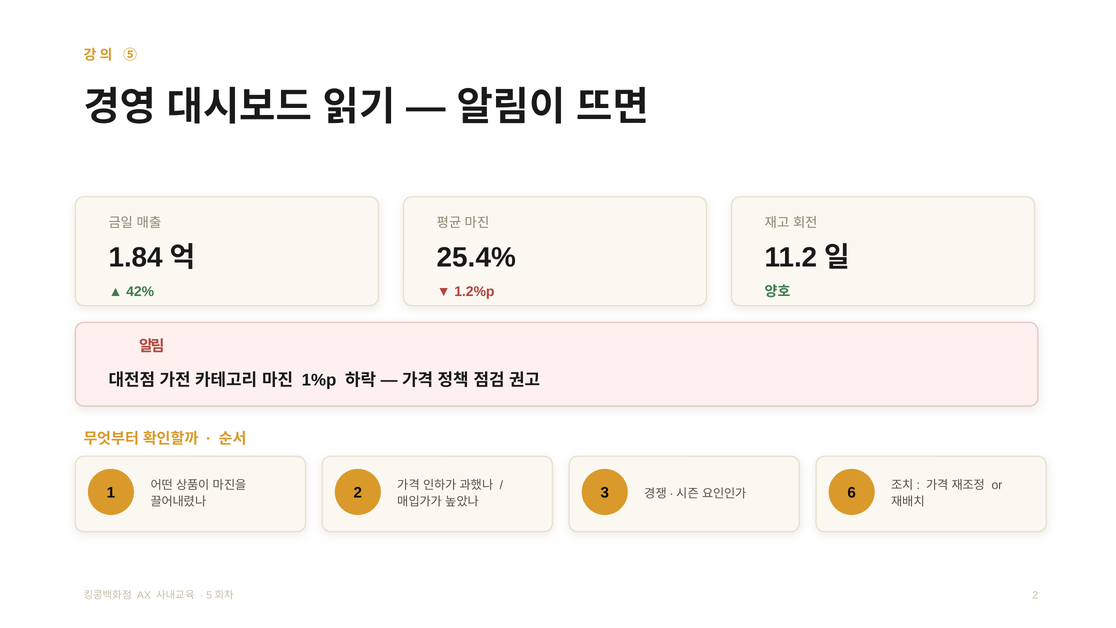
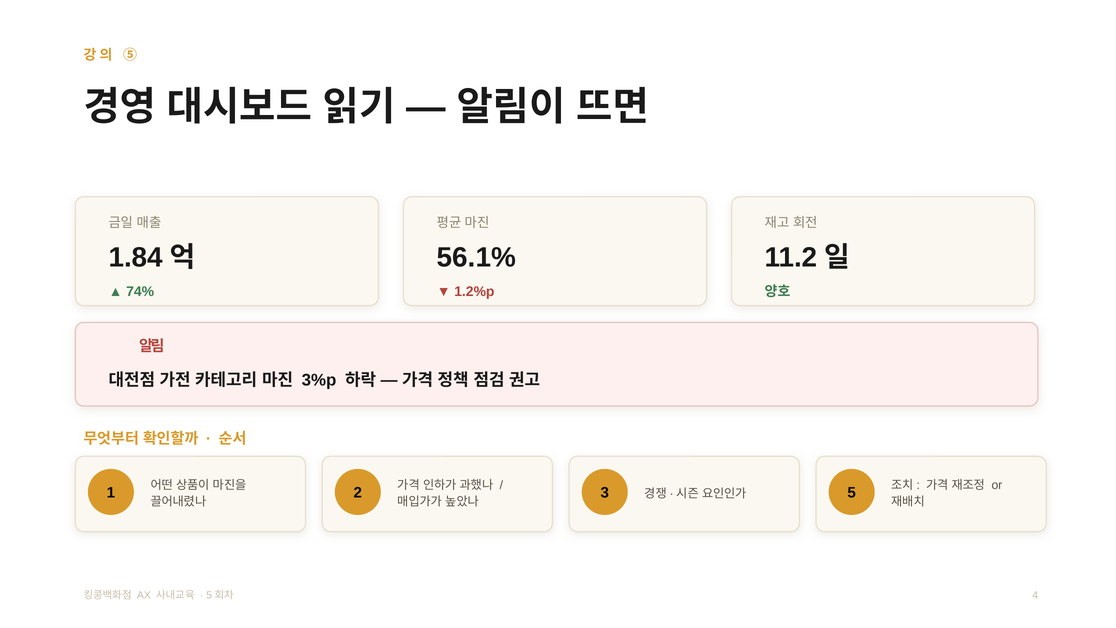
25.4%: 25.4% -> 56.1% (476, 258)
42%: 42% -> 74% (140, 291)
1%p: 1%p -> 3%p (319, 380)
6: 6 -> 5 (852, 493)
2: 2 -> 4 (1035, 595)
